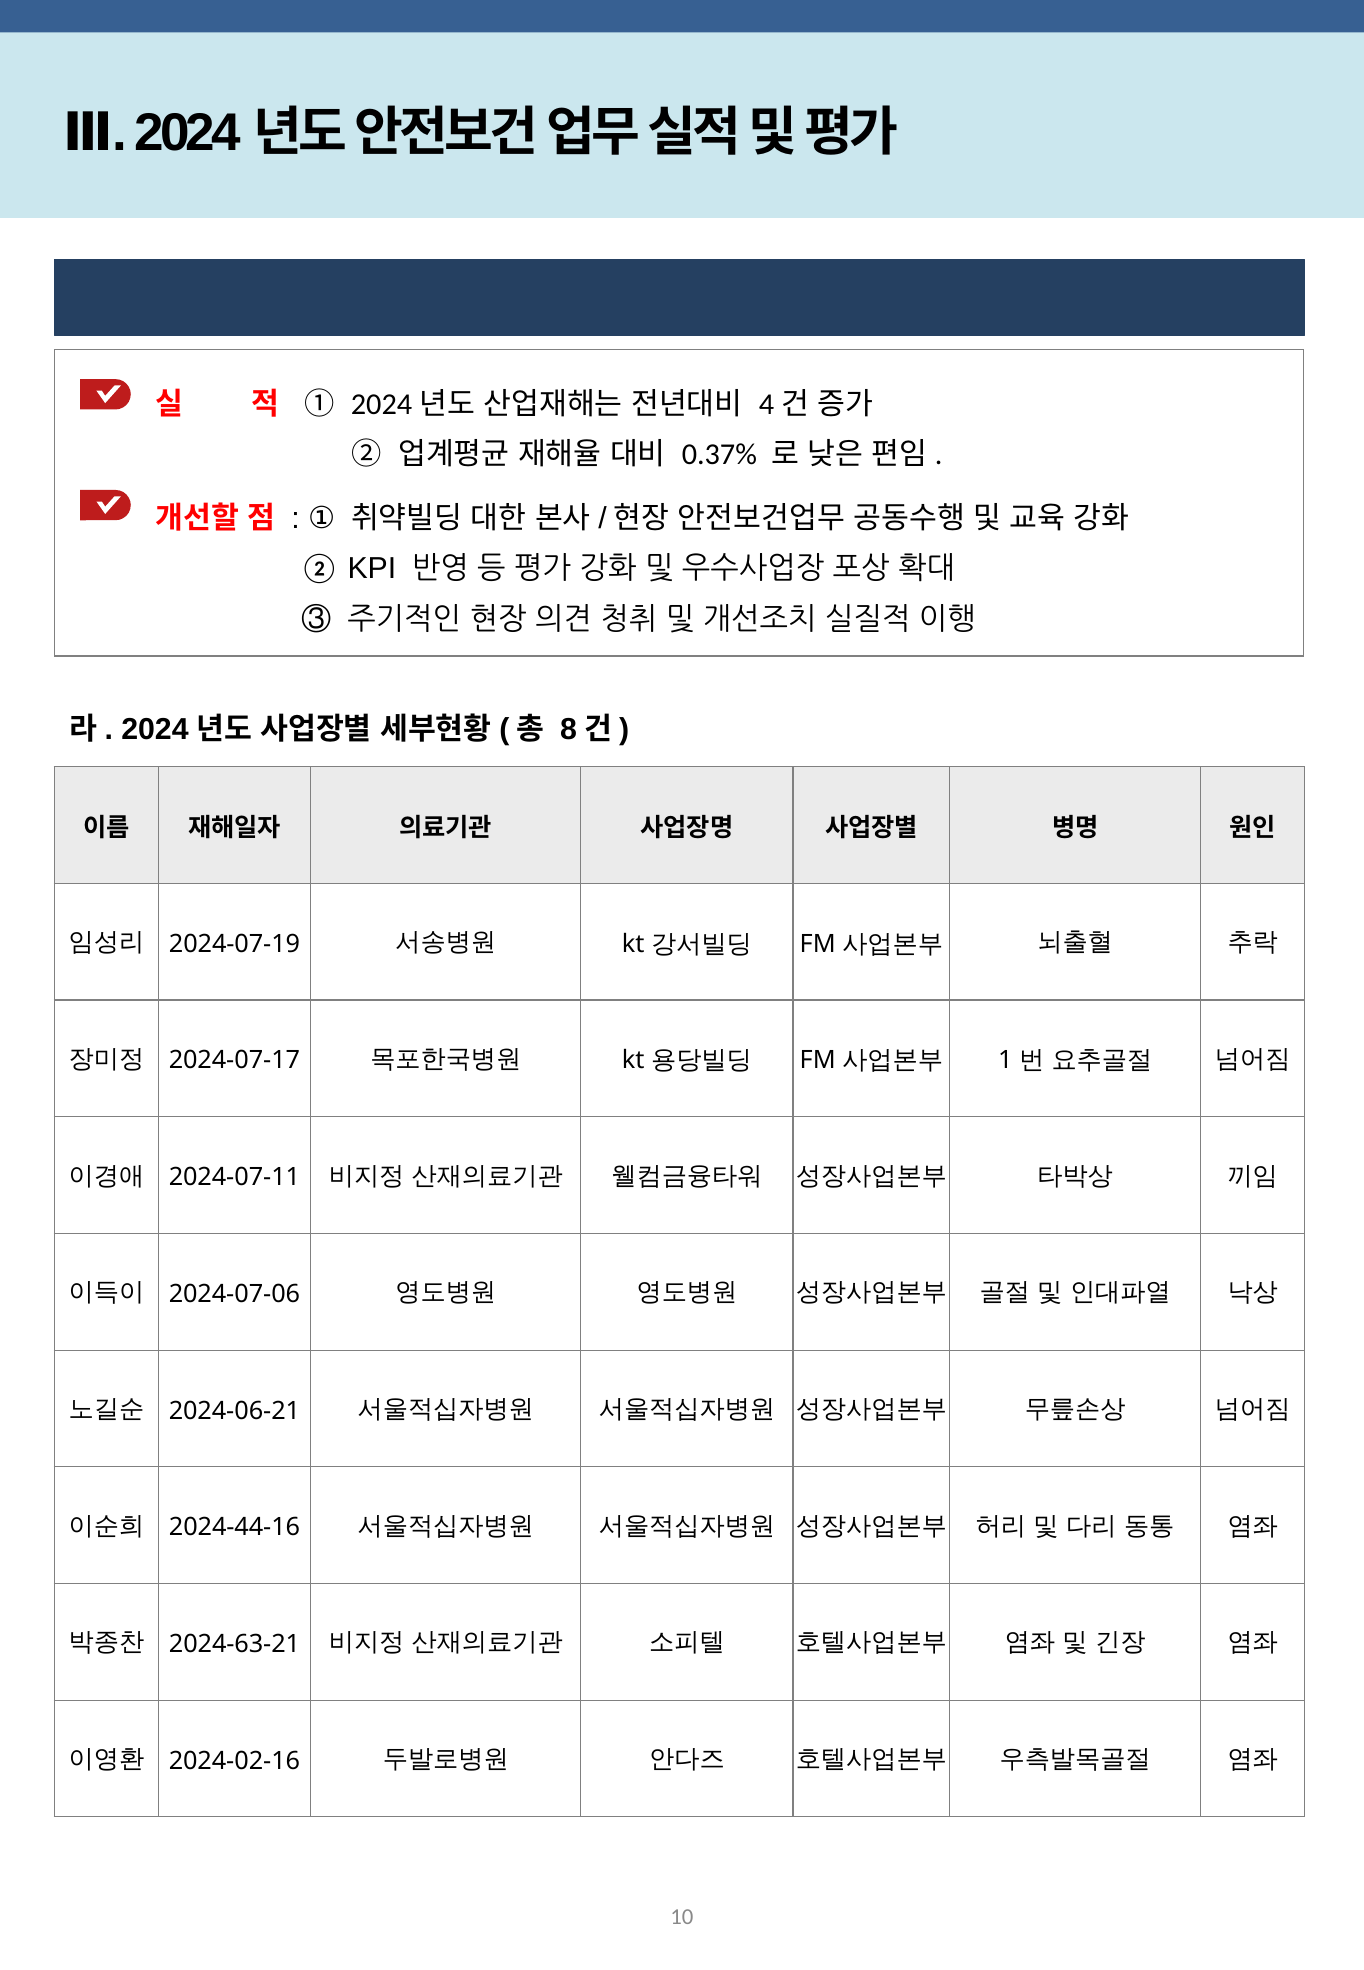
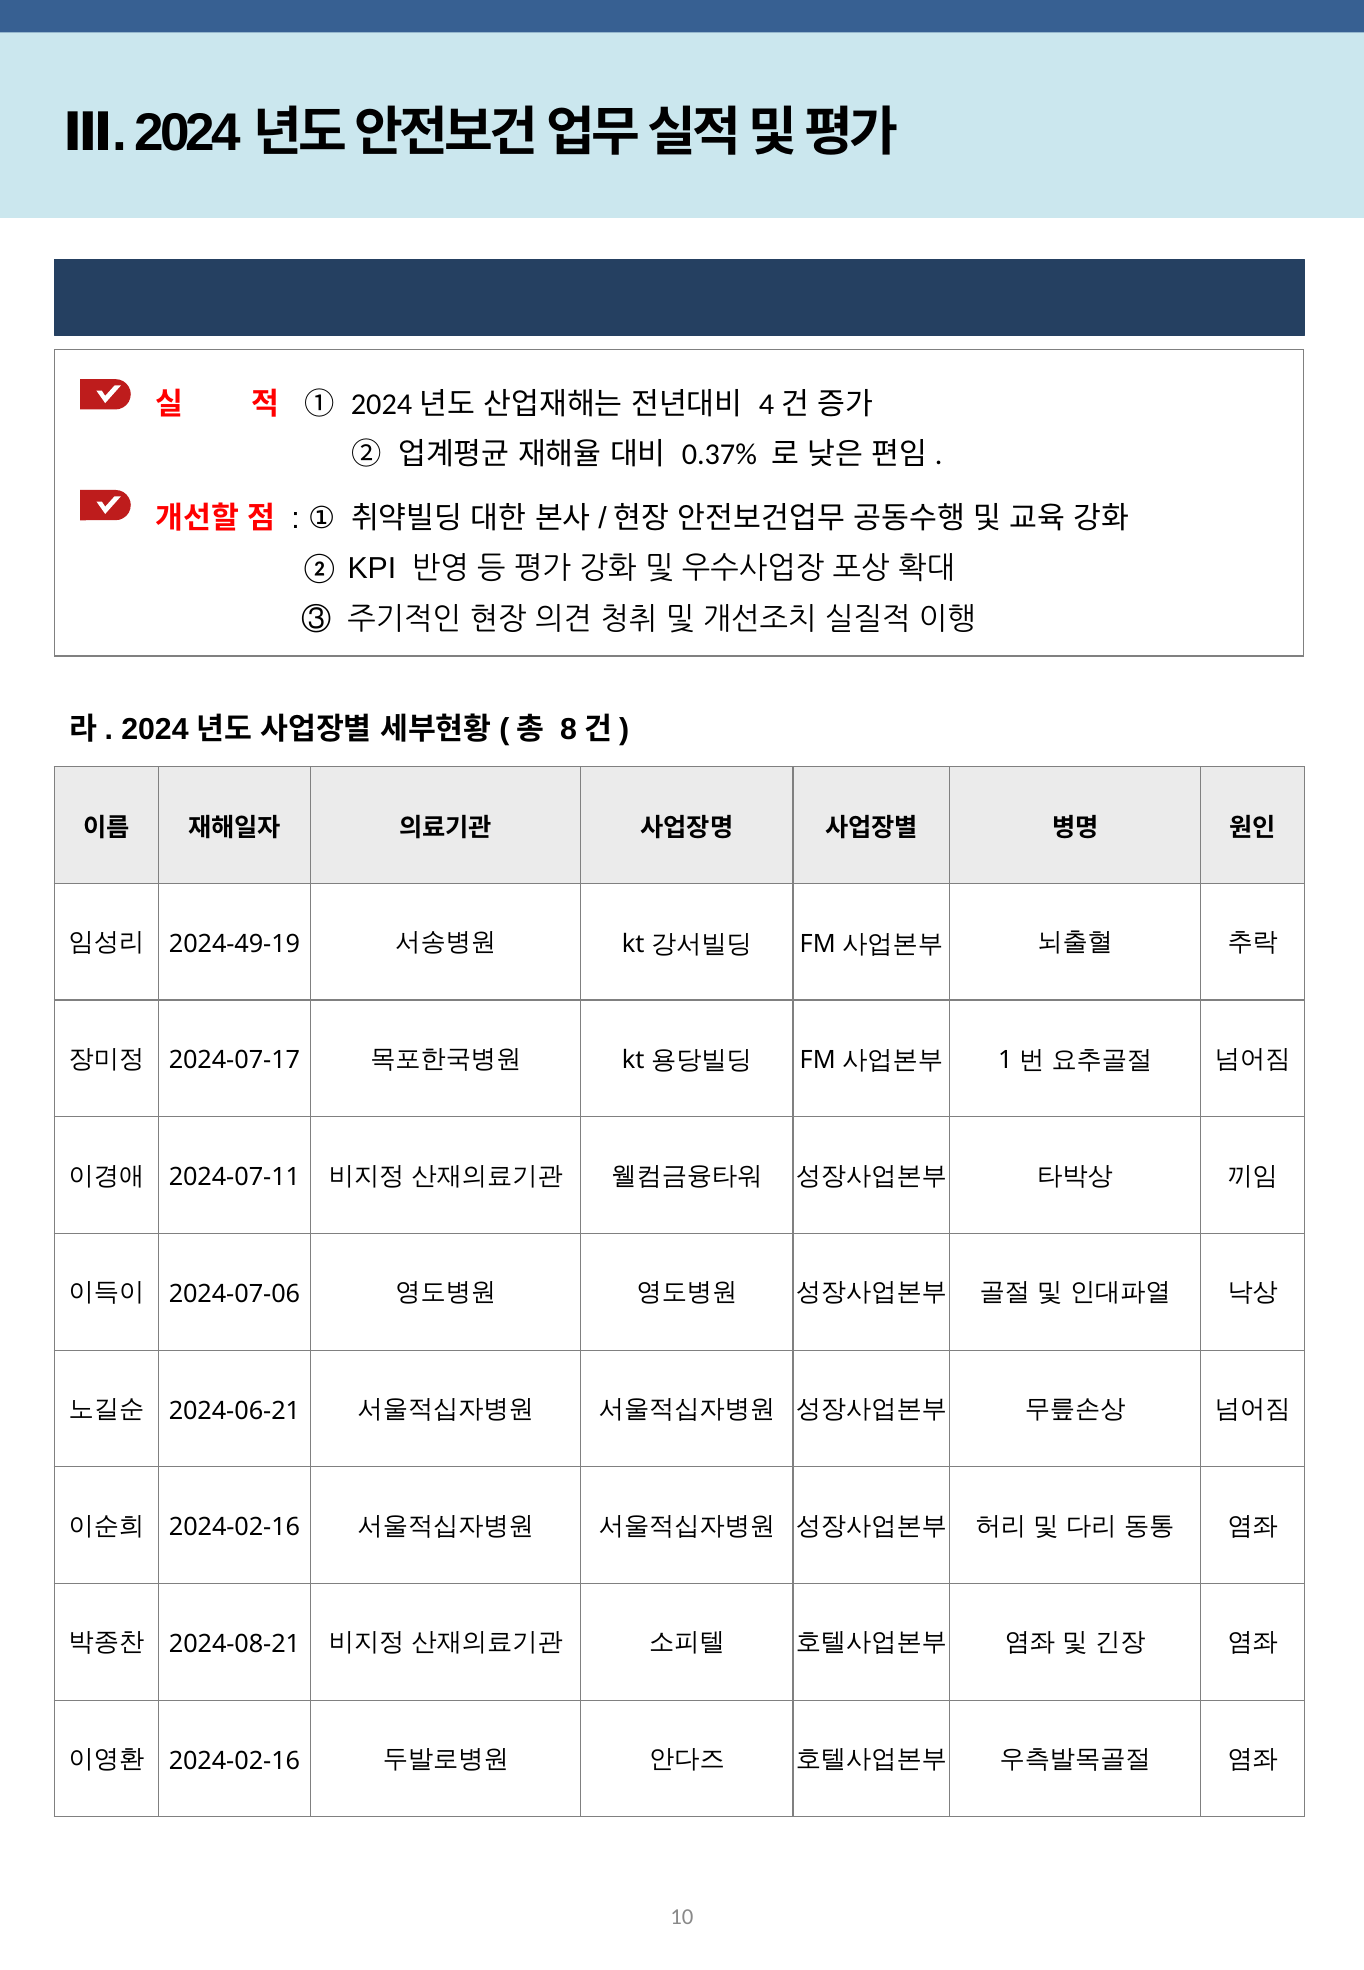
2024-07-19: 2024-07-19 -> 2024-49-19 (234, 944)
2024-44-16: 2024-44-16 -> 2024-02-16 (234, 1528)
2024-63-21: 2024-63-21 -> 2024-08-21 (234, 1644)
